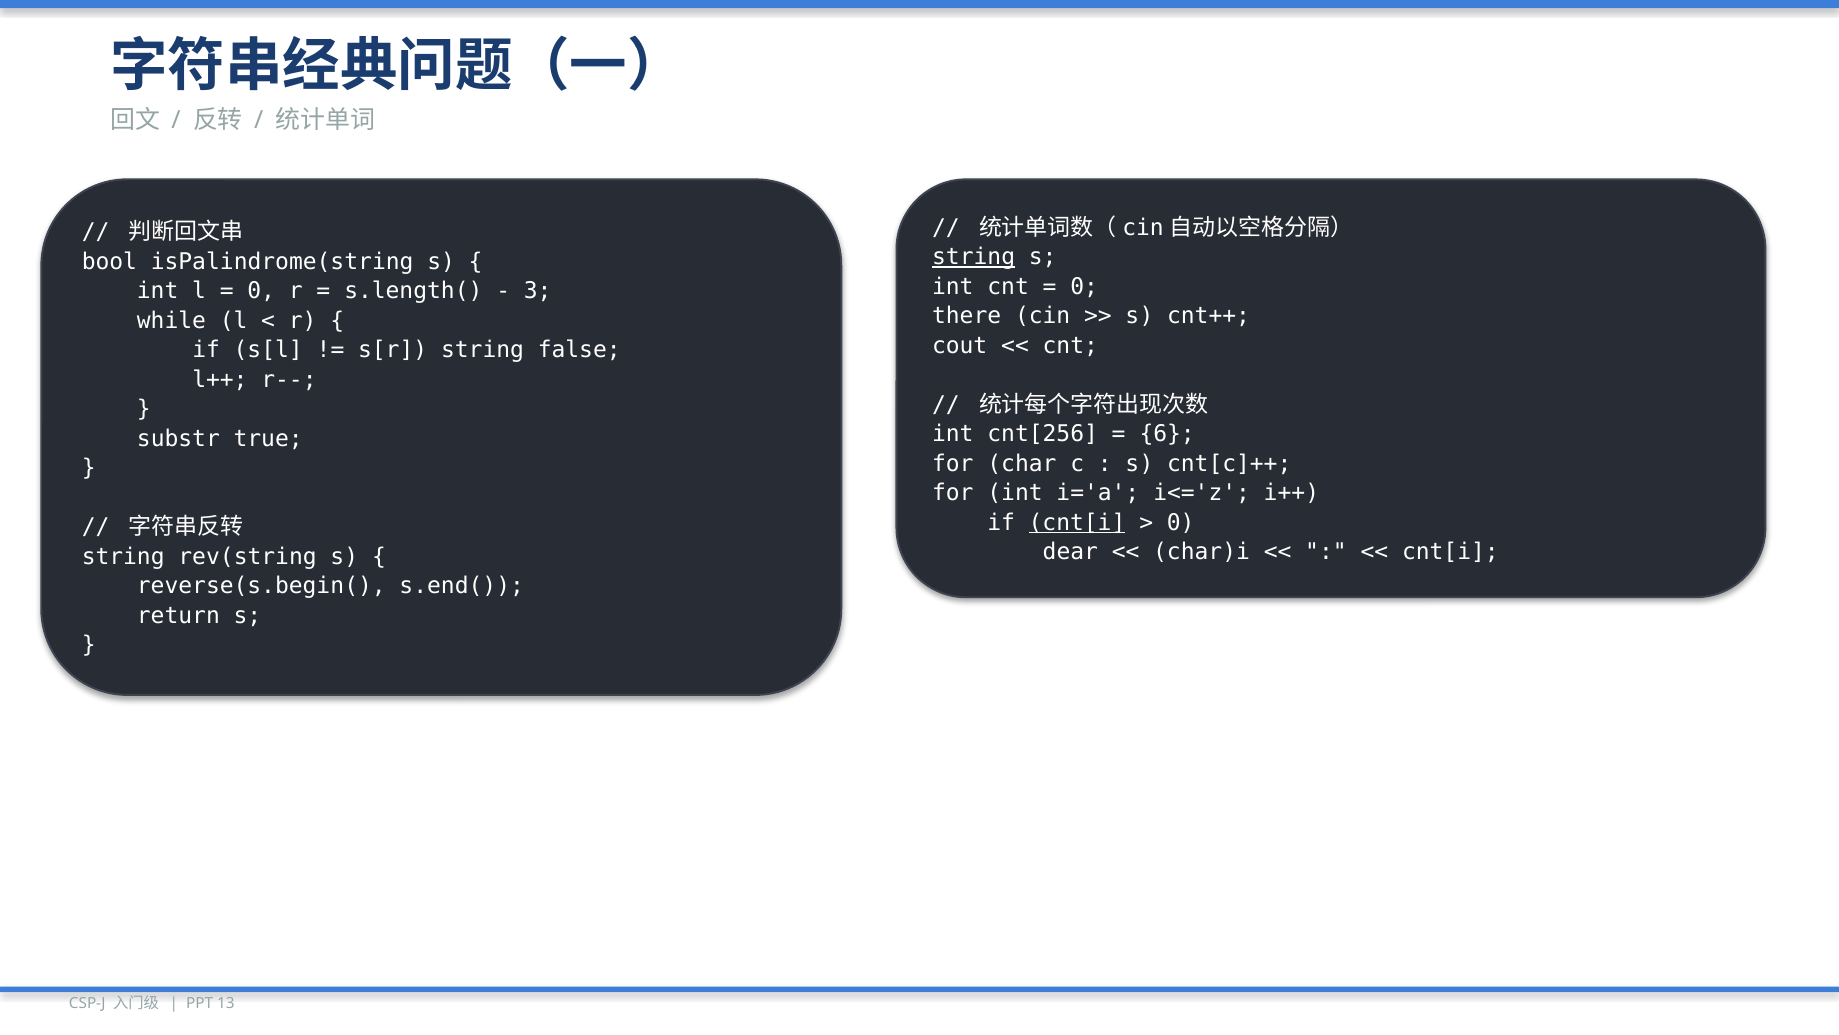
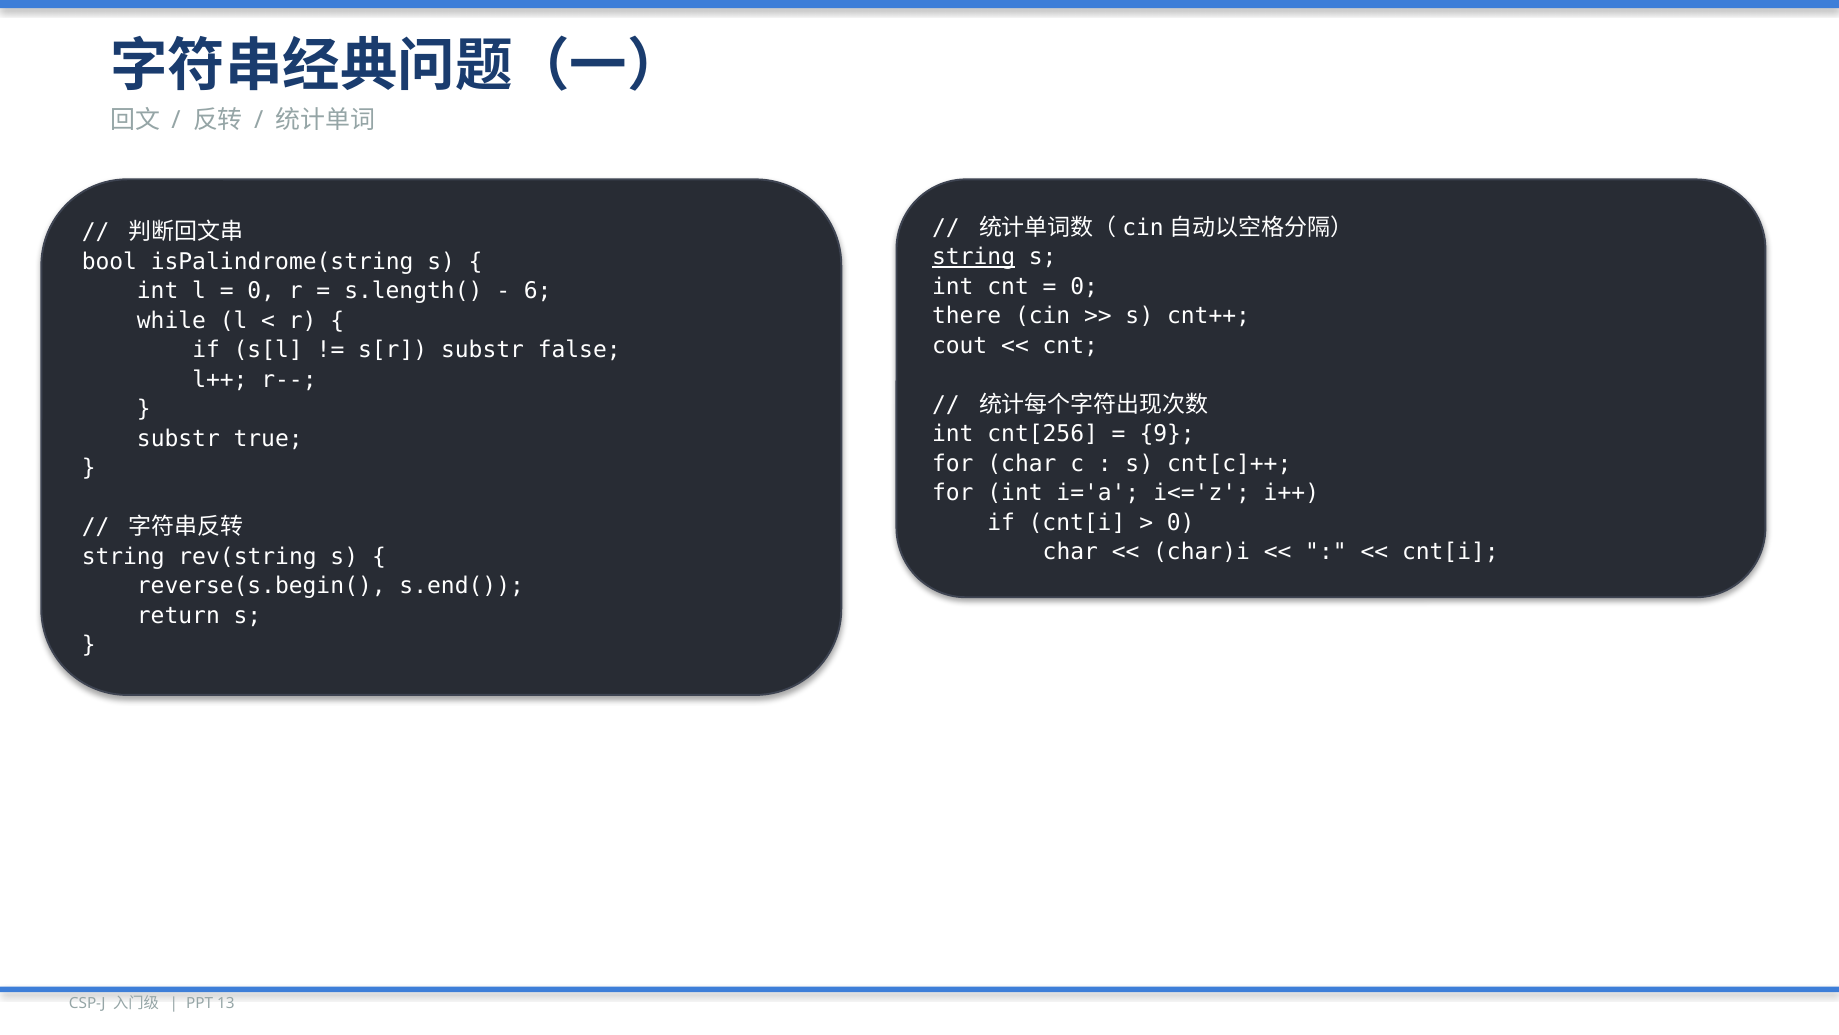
3: 3 -> 6 (538, 291)
s[r string: string -> substr (483, 350)
6: 6 -> 9 (1167, 434)
cnt[i underline: present -> none (1077, 522)
dear: dear -> char (1070, 552)
